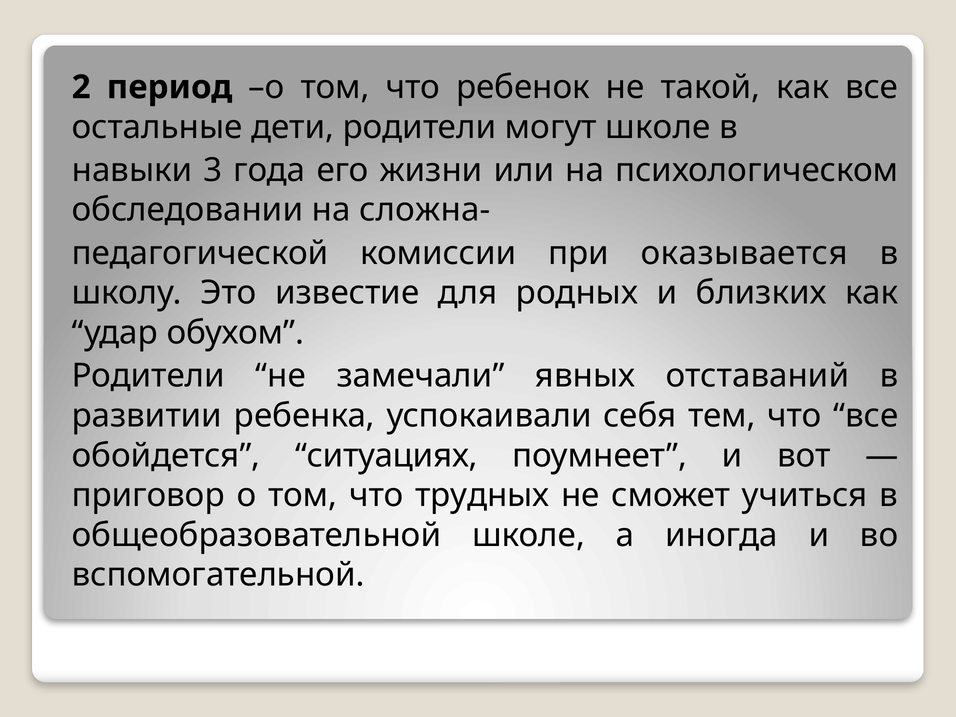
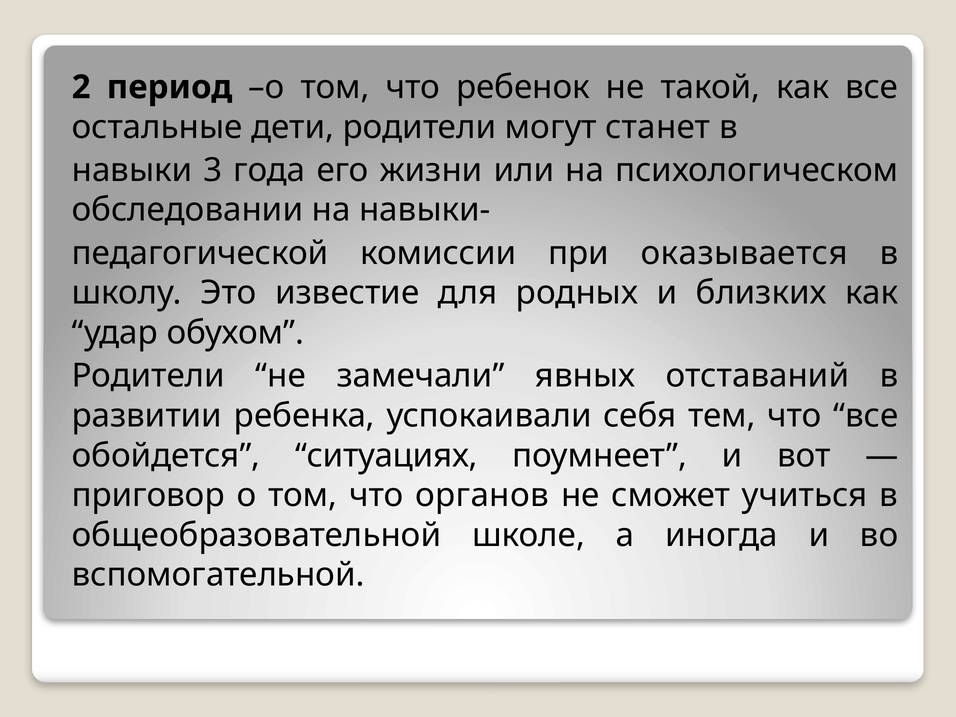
могут школе: школе -> станет (658, 127)
сложна-: сложна- -> навыки- (425, 210)
трудных: трудных -> органов (482, 495)
